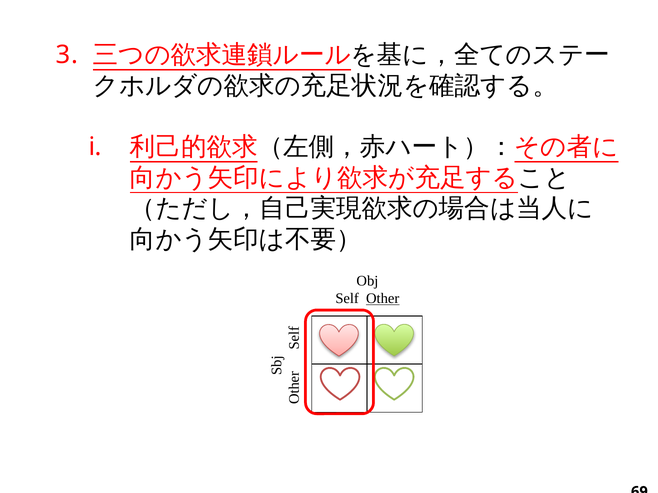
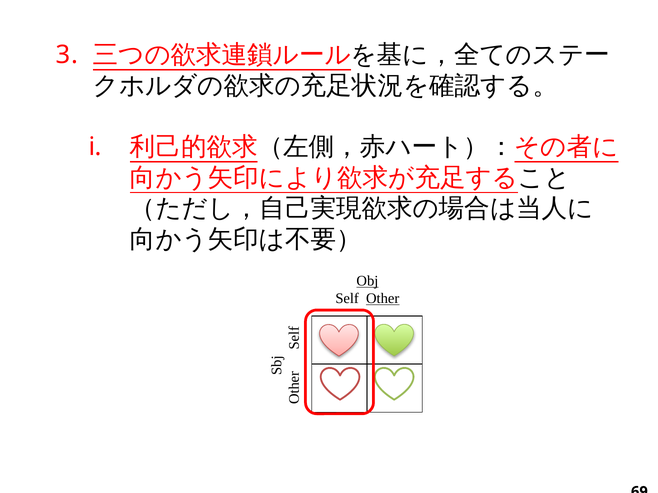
Obj underline: none -> present (367, 281)
